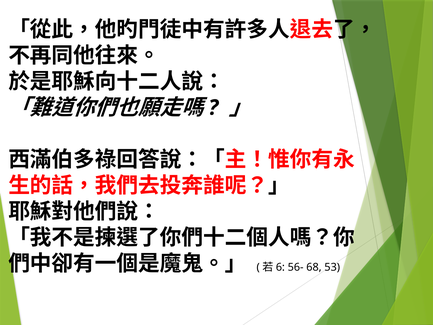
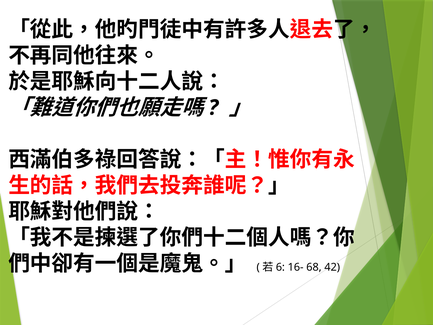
56-: 56- -> 16- (296, 267)
53: 53 -> 42 (332, 267)
